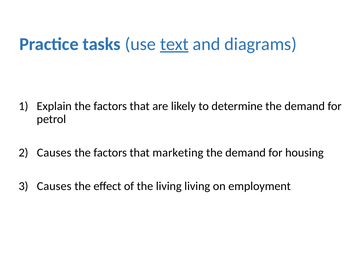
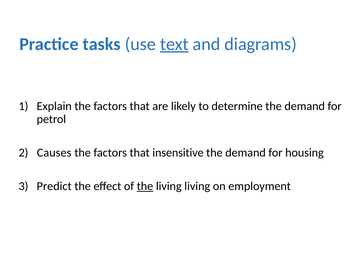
marketing: marketing -> insensitive (178, 153)
Causes: Causes -> Predict (54, 187)
the underline: none -> present (145, 187)
